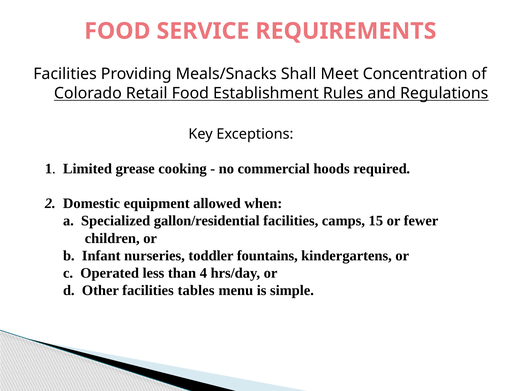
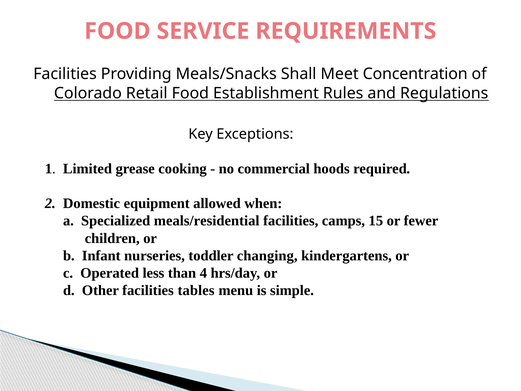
gallon/residential: gallon/residential -> meals/residential (207, 221)
fountains: fountains -> changing (267, 255)
